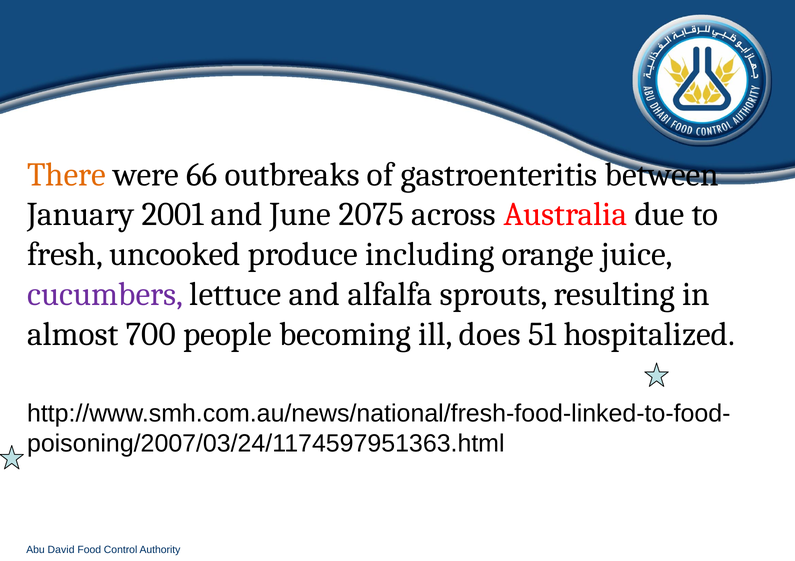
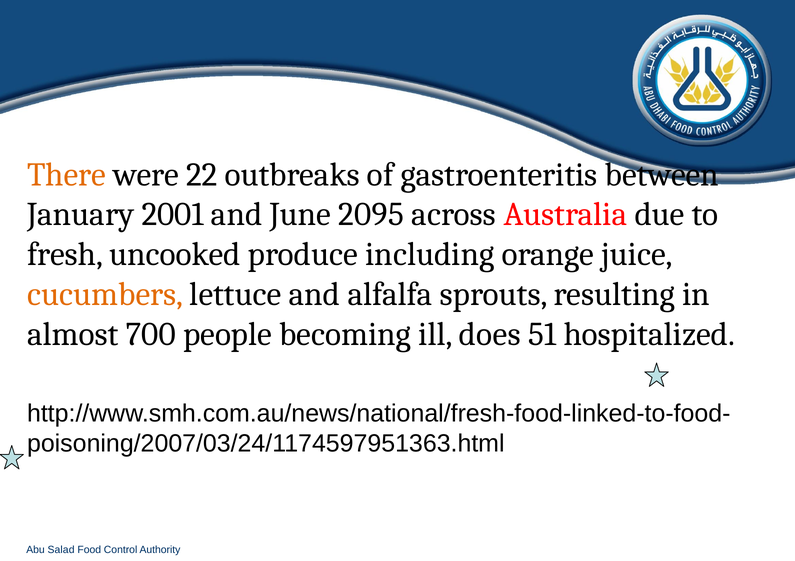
66: 66 -> 22 (202, 175)
2075: 2075 -> 2095 (371, 214)
cucumbers colour: purple -> orange (105, 294)
David: David -> Salad (61, 550)
